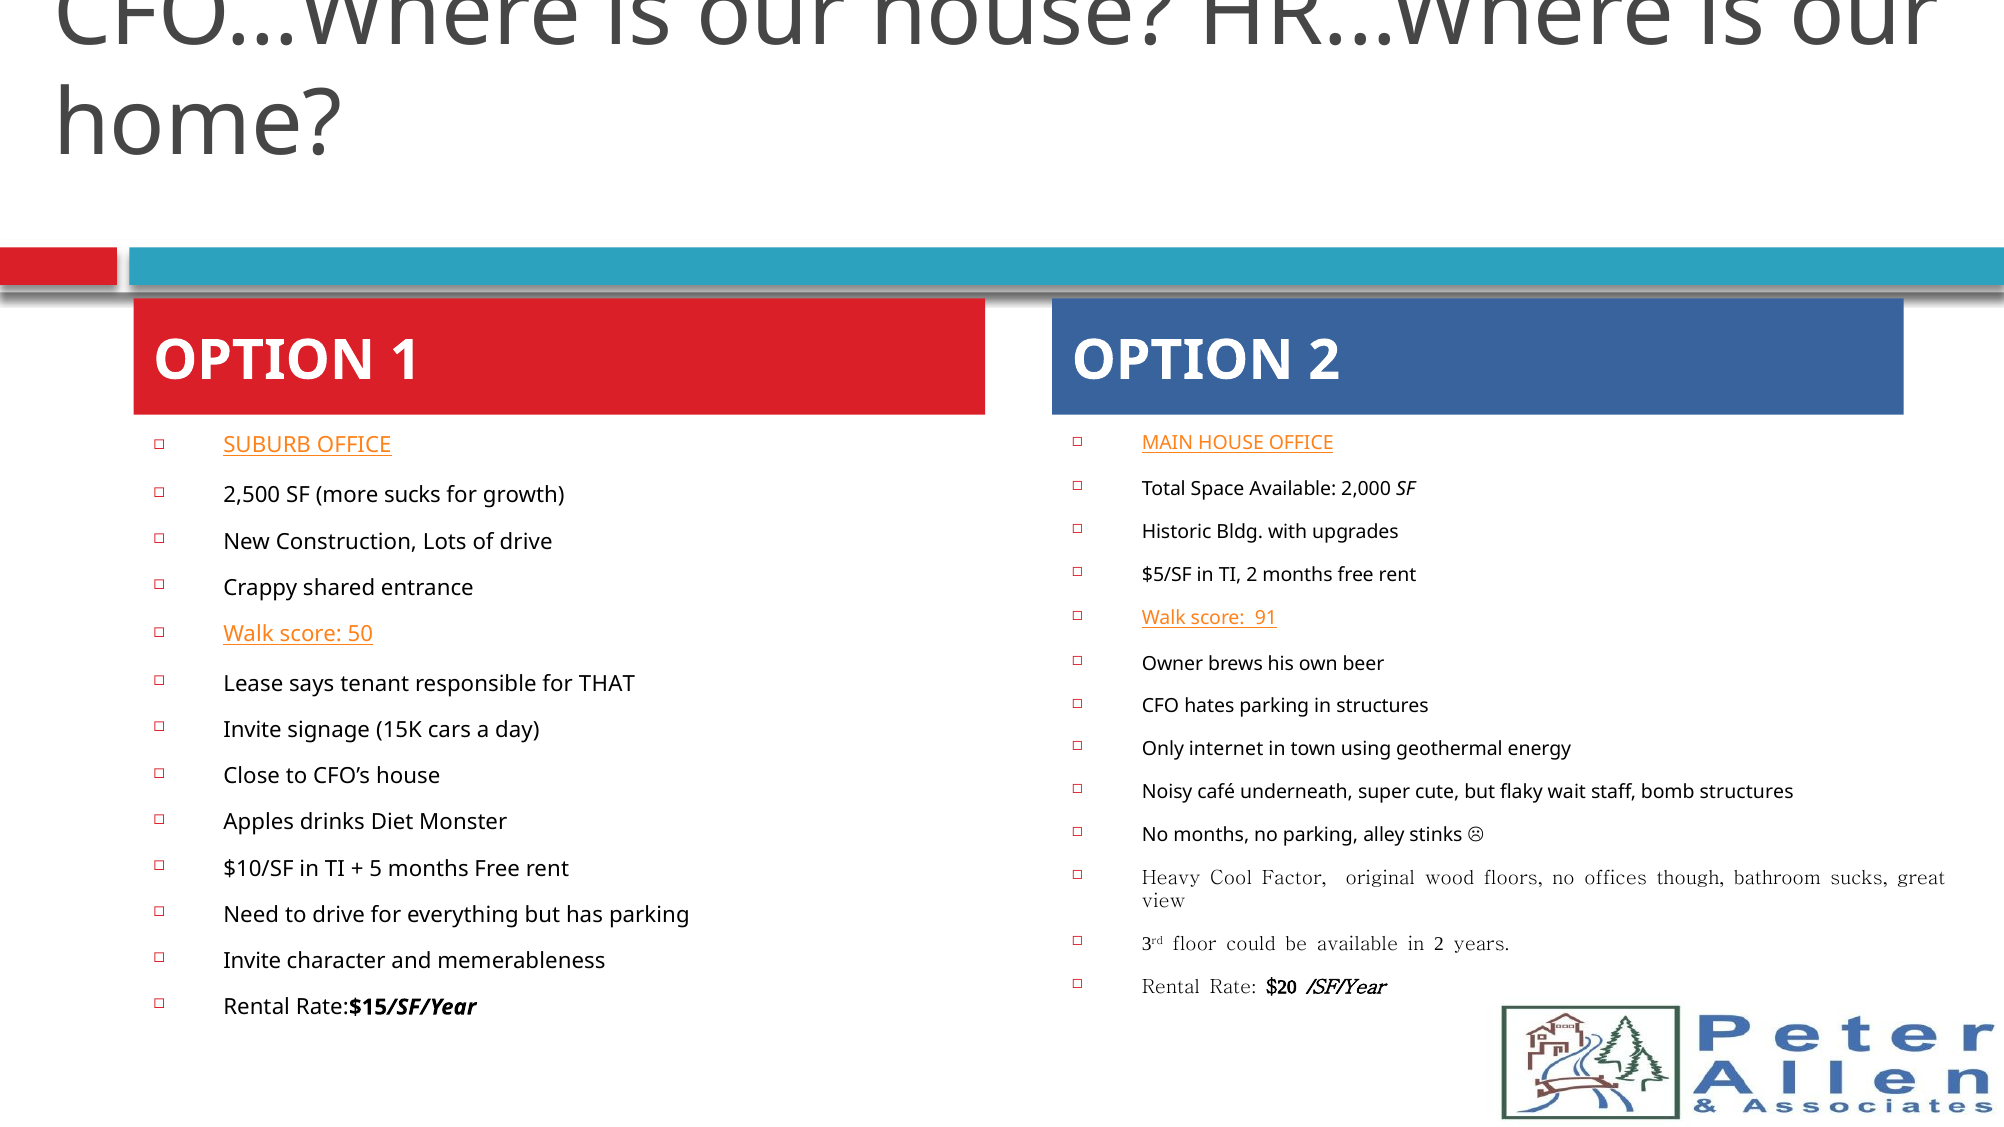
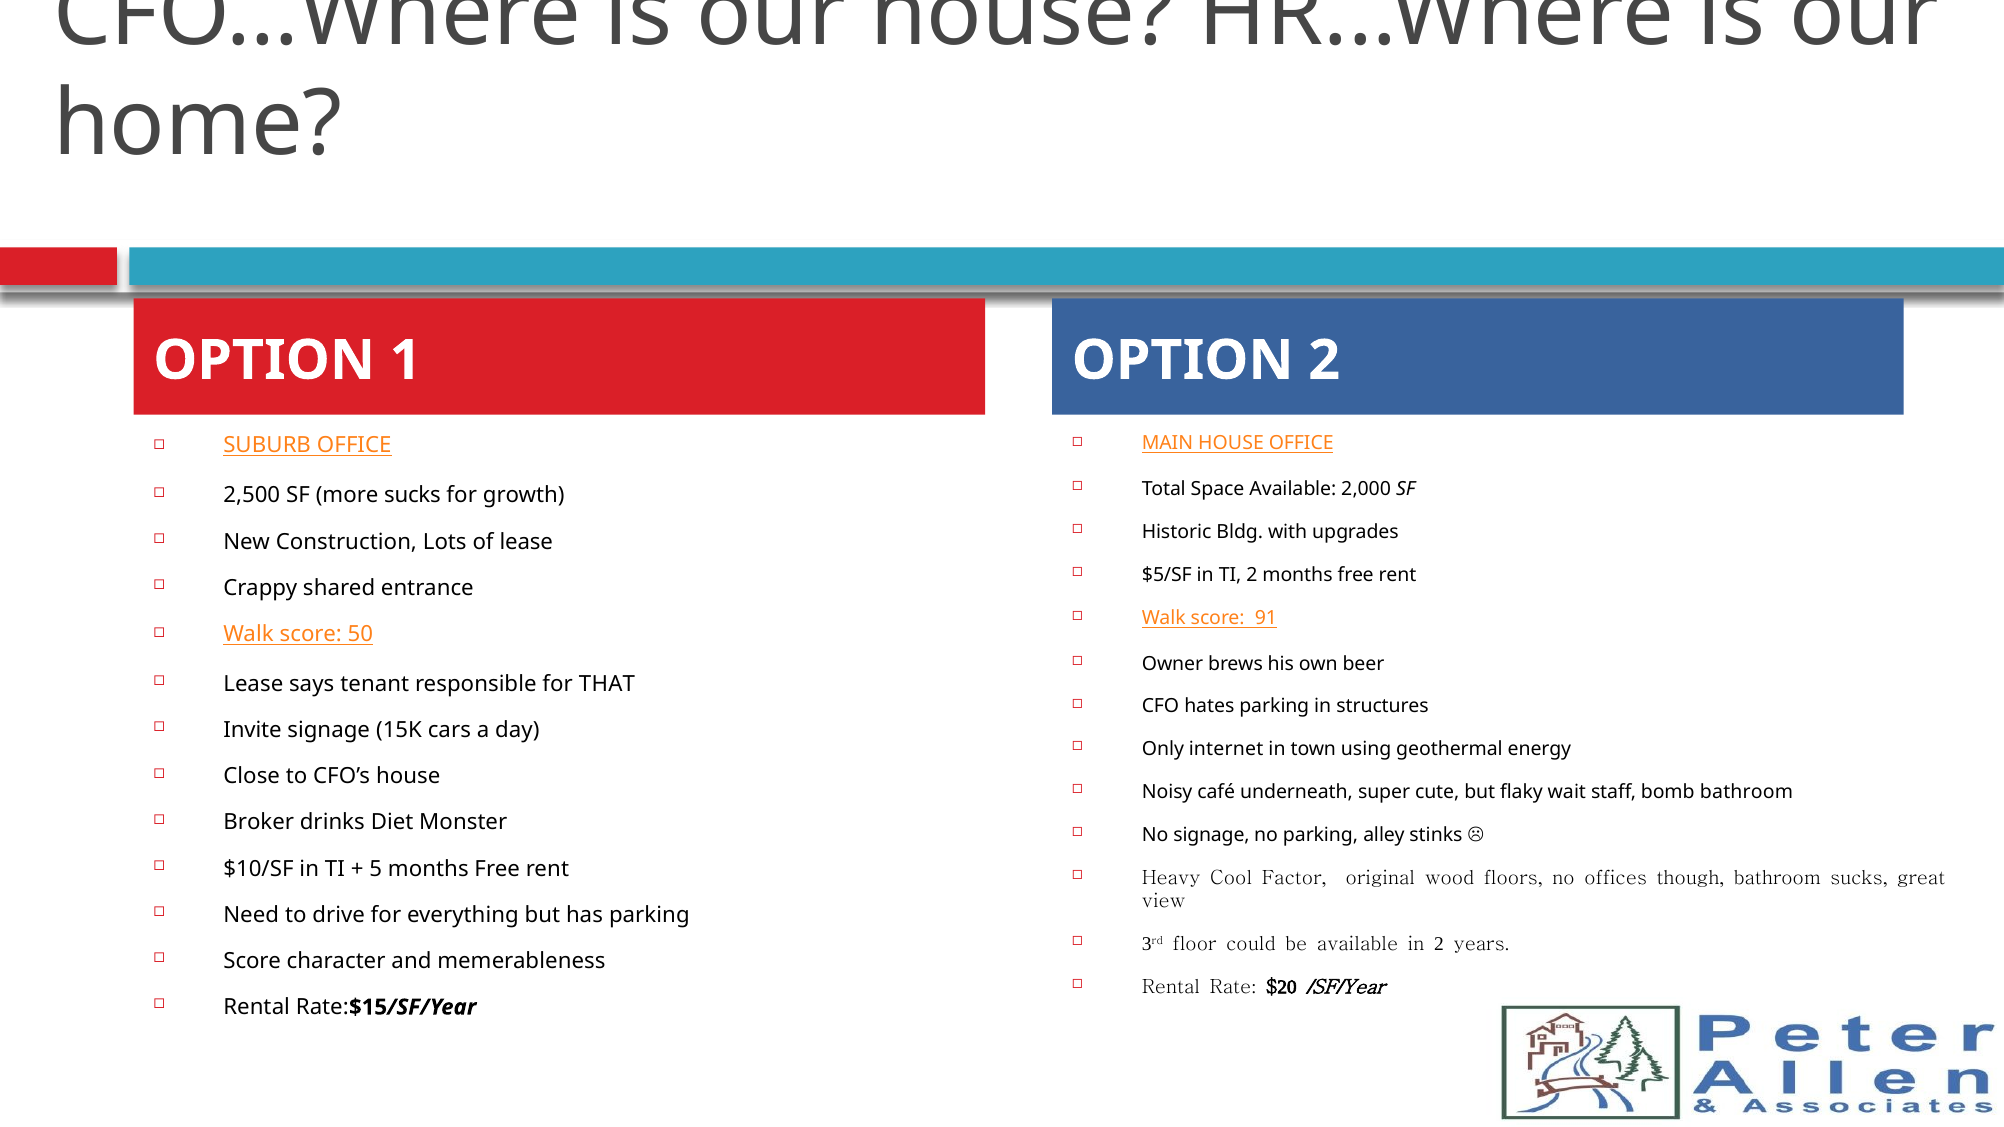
of drive: drive -> lease (526, 542)
bomb structures: structures -> bathroom (1747, 792)
Apples: Apples -> Broker (259, 823)
No months: months -> signage (1211, 835)
Invite: Invite -> Score (252, 961)
